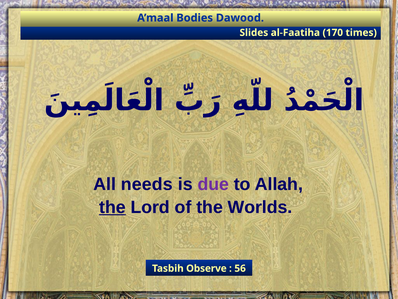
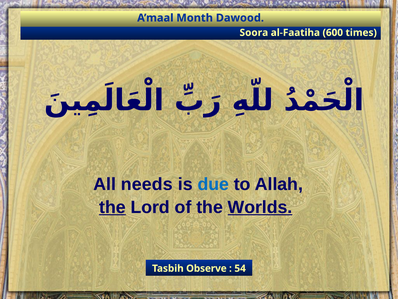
Bodies: Bodies -> Month (195, 18)
Slides: Slides -> Soora (254, 33)
170: 170 -> 600 (333, 33)
due colour: purple -> blue (213, 184)
Worlds underline: none -> present (260, 207)
56: 56 -> 54 (240, 268)
